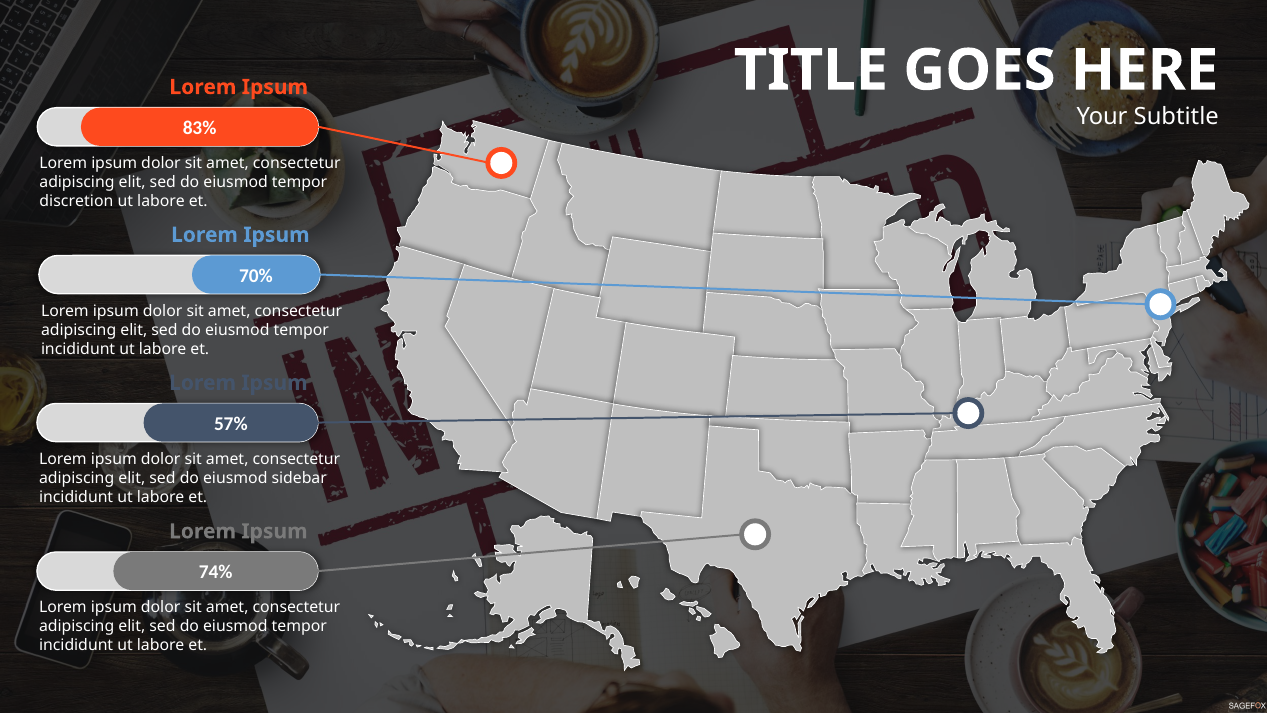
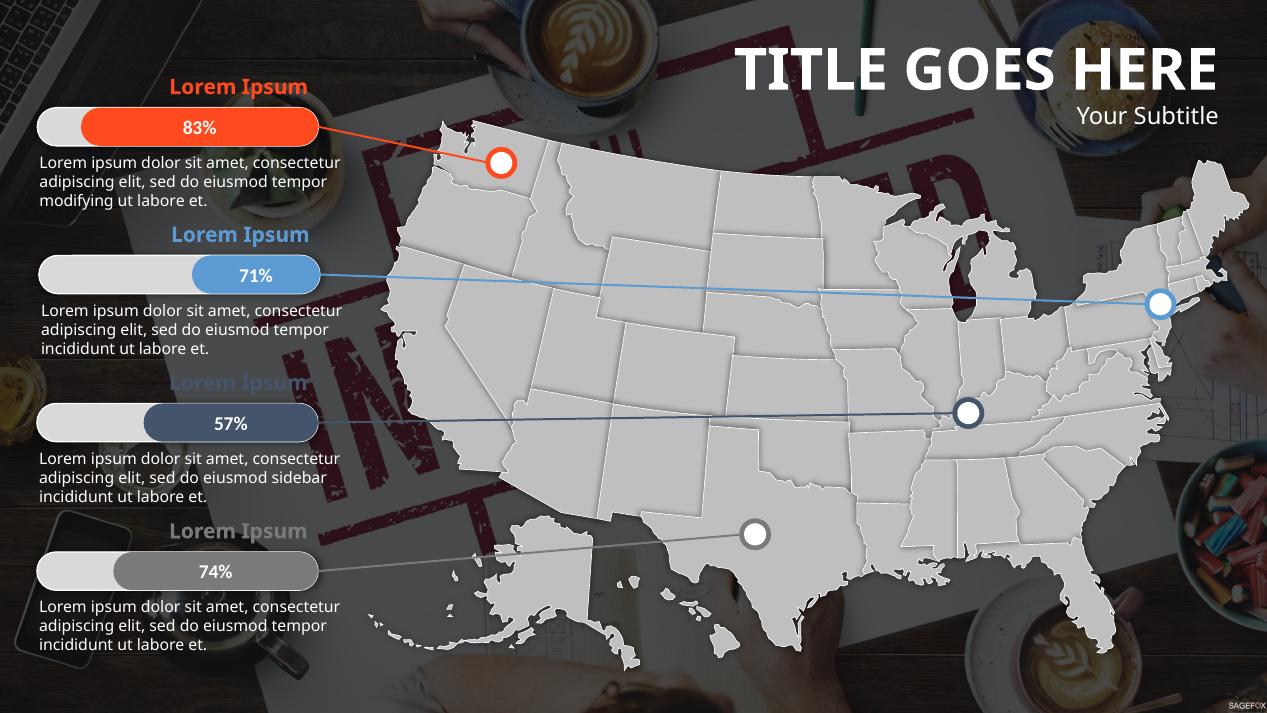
discretion: discretion -> modifying (77, 201)
70%: 70% -> 71% (256, 276)
